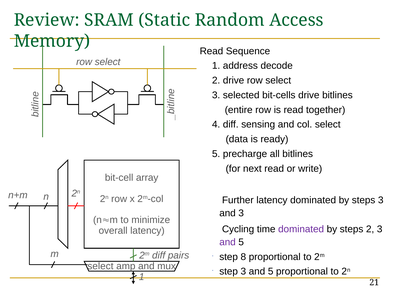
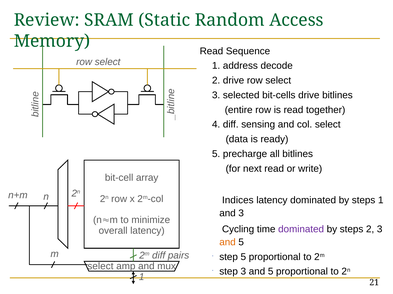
Further: Further -> Indices (238, 201)
steps 3: 3 -> 1 (381, 201)
and colour: purple -> orange (228, 243)
step 8: 8 -> 5 (243, 257)
